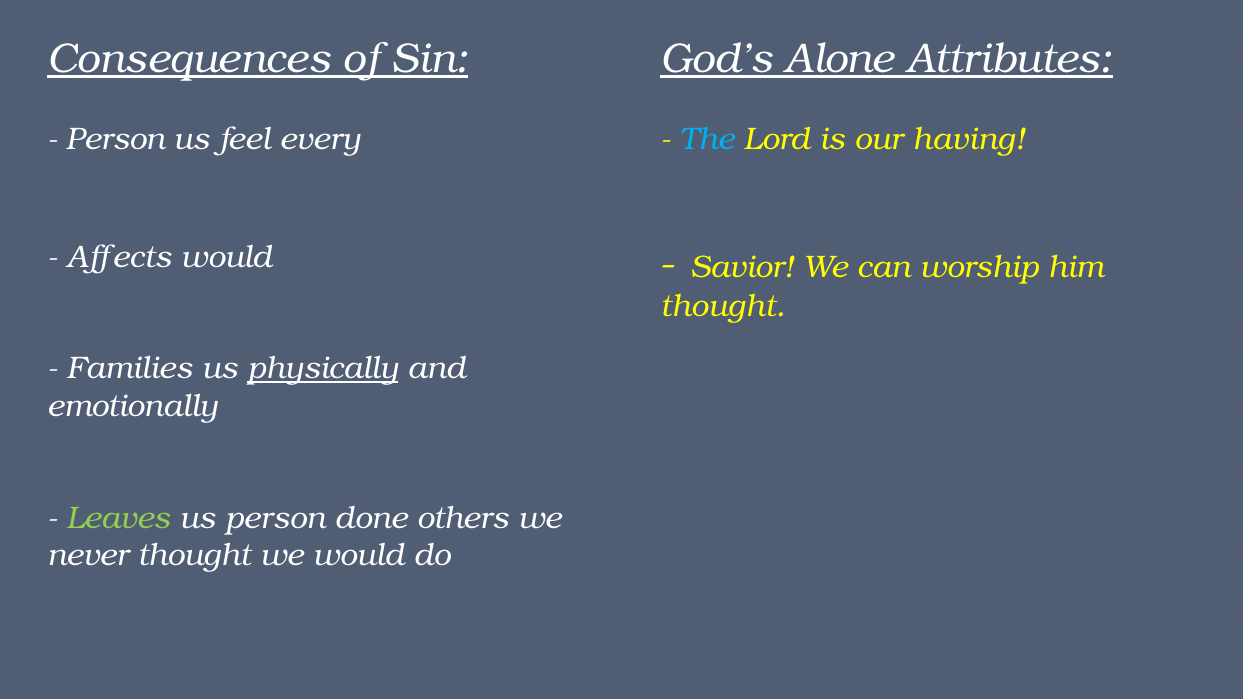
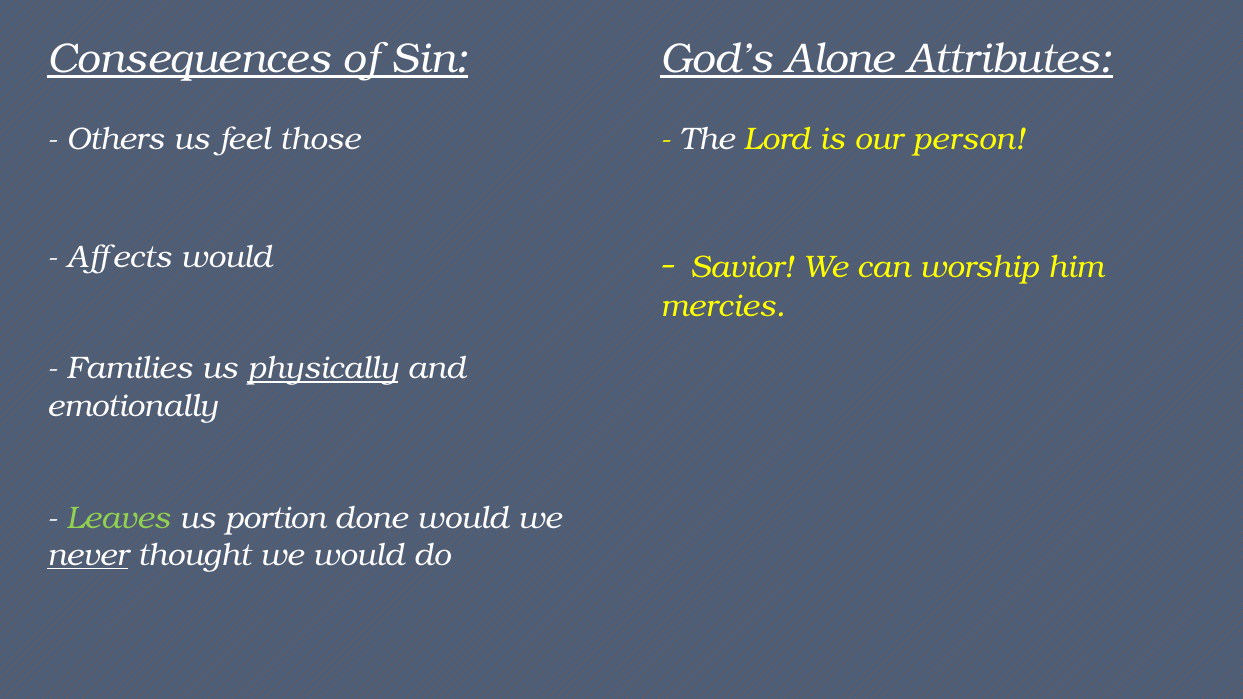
Person: Person -> Others (115, 139)
every: every -> those (320, 139)
The colour: light blue -> white (707, 139)
having: having -> person (969, 139)
thought: thought -> mercies (723, 307)
us person: person -> portion (275, 518)
done others: others -> would (463, 518)
never underline: none -> present (88, 555)
